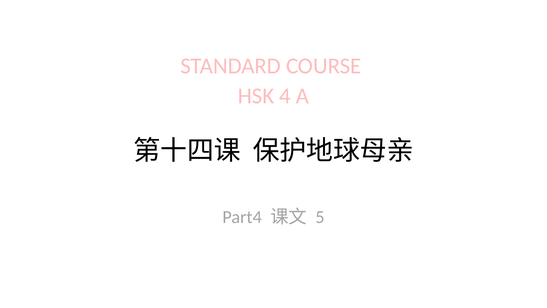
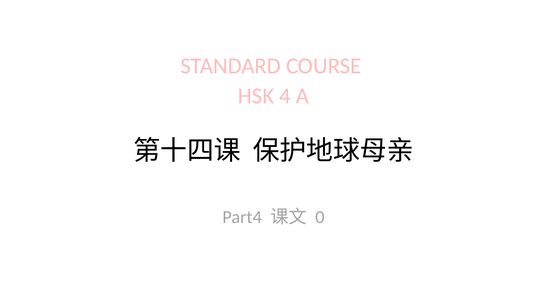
5: 5 -> 0 (320, 217)
